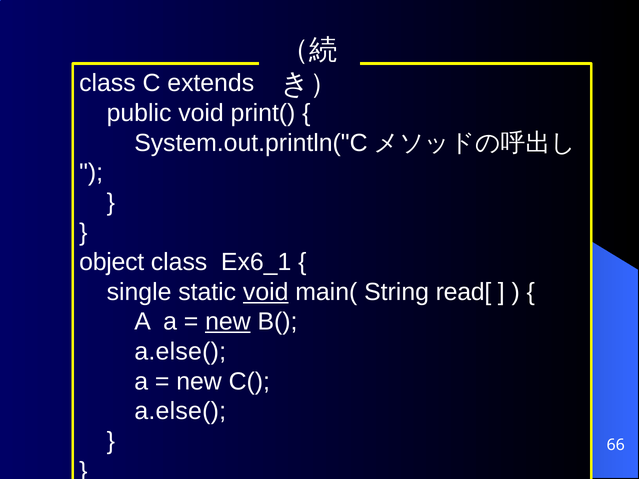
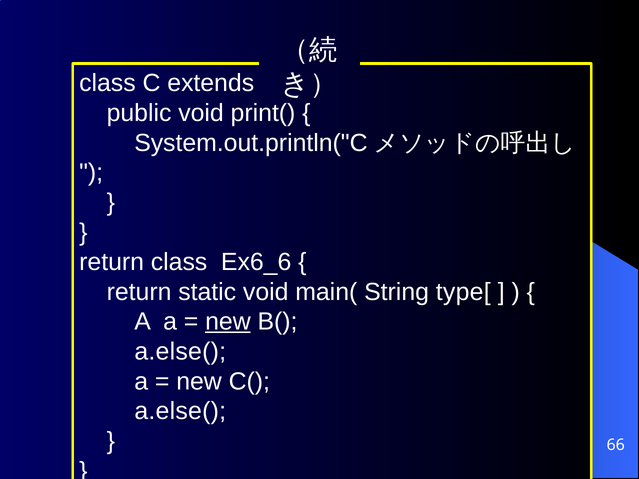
object: object -> return (112, 262)
Ex6_1: Ex6_1 -> Ex6_6 (256, 262)
single: single -> return (139, 292)
void underline: present -> none (266, 292)
read[: read[ -> type[ (463, 292)
